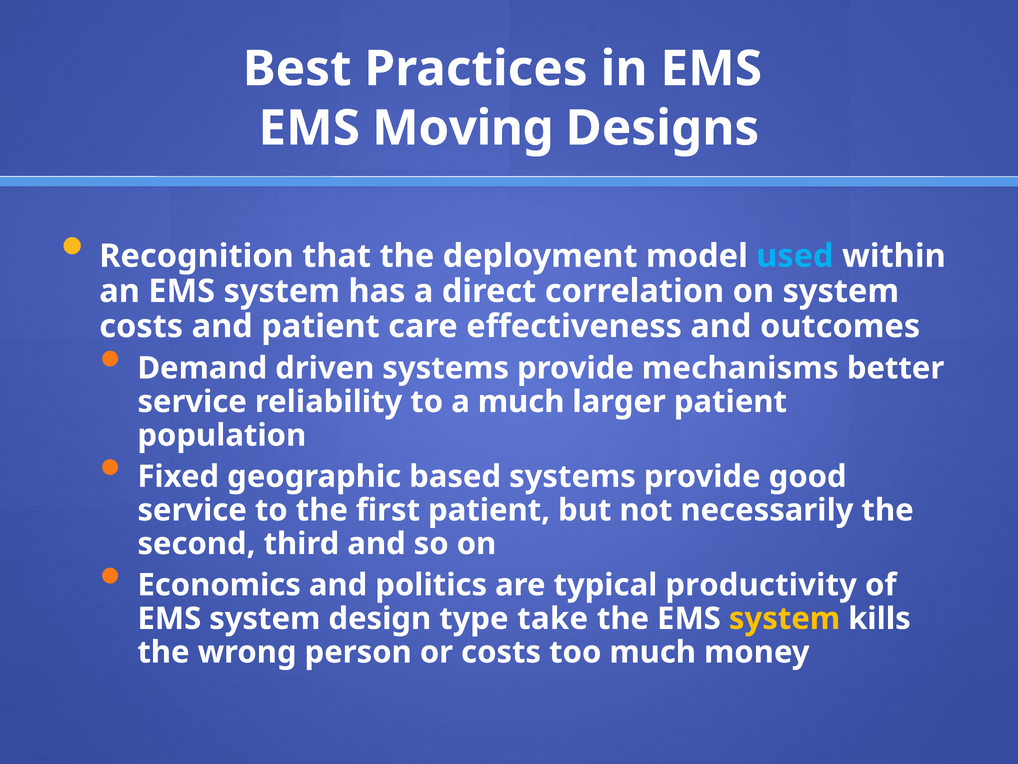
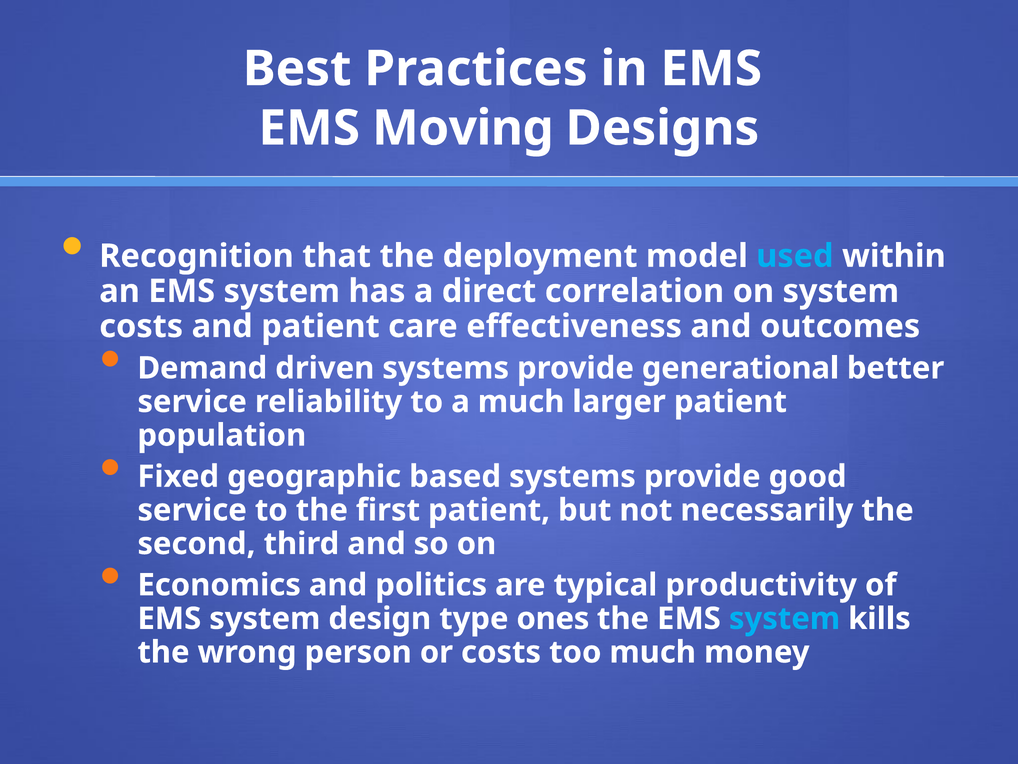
mechanisms: mechanisms -> generational (740, 368)
take: take -> ones (553, 618)
system colour: yellow -> light blue (785, 618)
